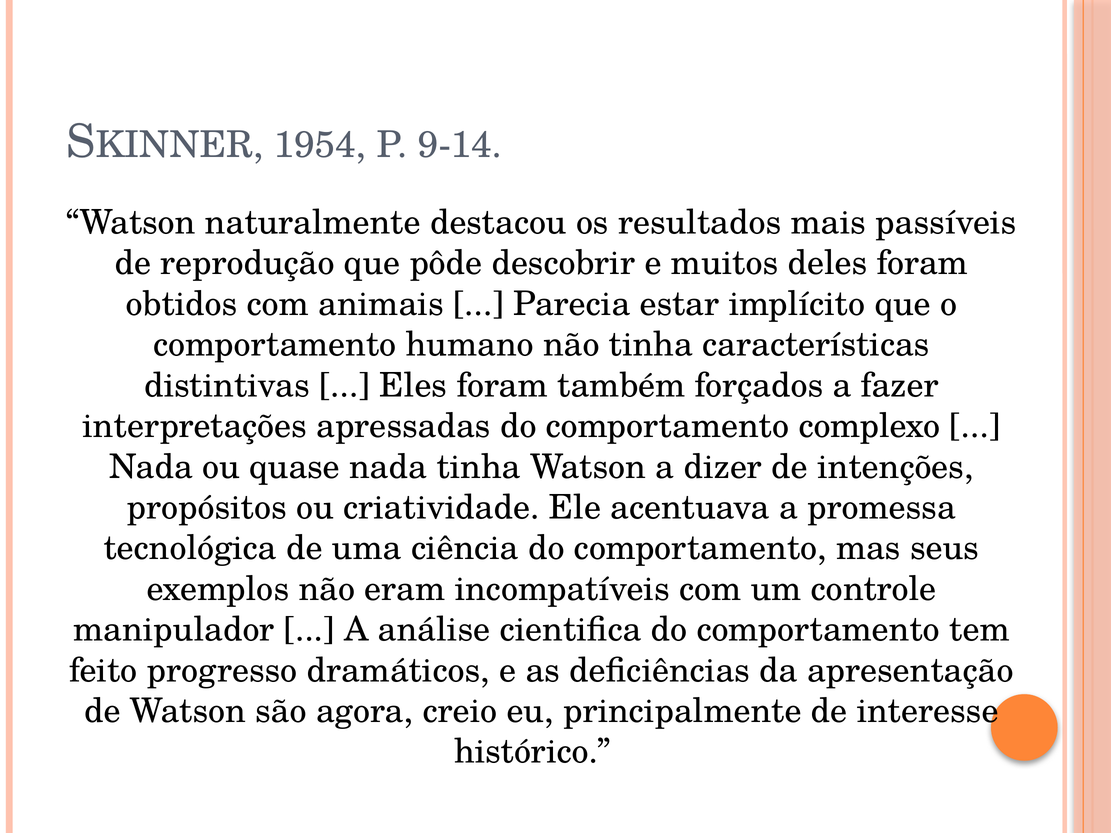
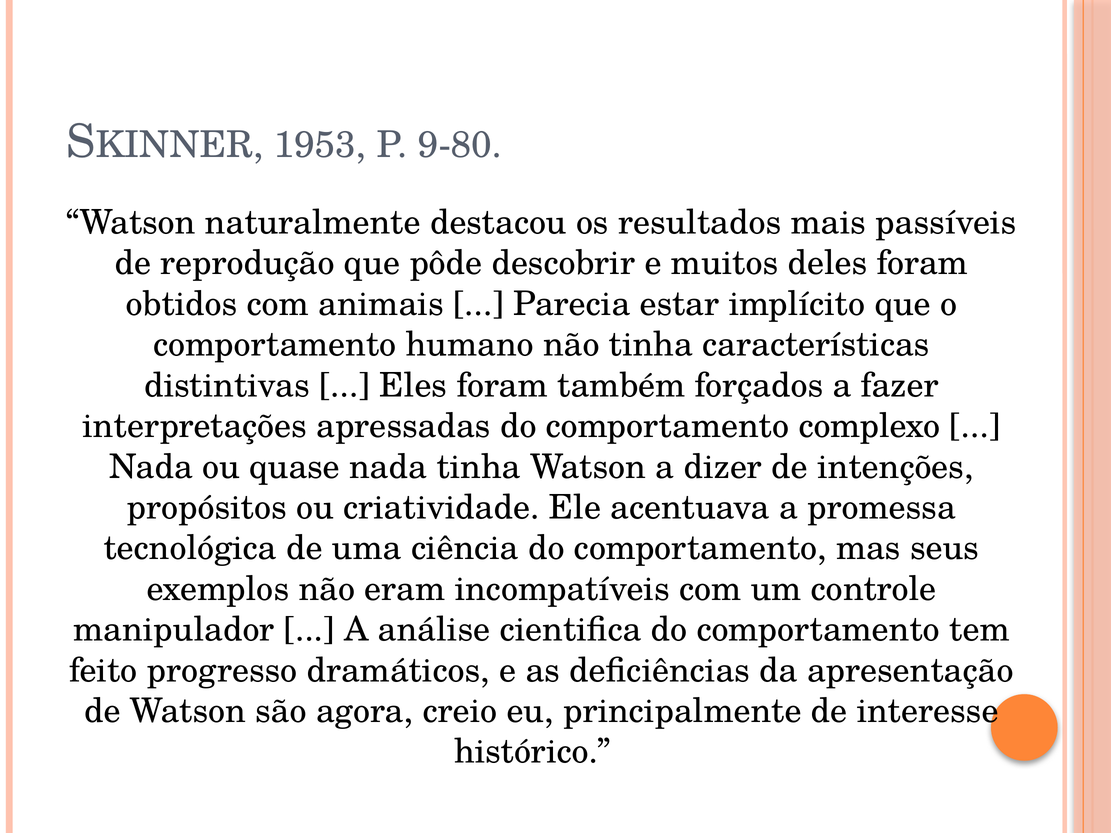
1954: 1954 -> 1953 (320, 145)
9-14: 9-14 -> 9-80 (460, 145)
